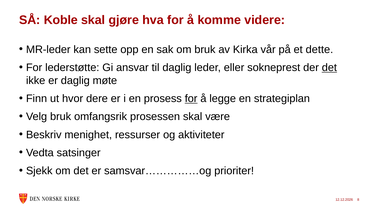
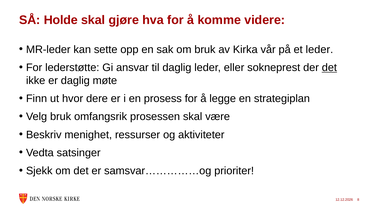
Koble: Koble -> Holde (61, 20)
et dette: dette -> leder (319, 50)
for underline: present -> none (191, 99)
